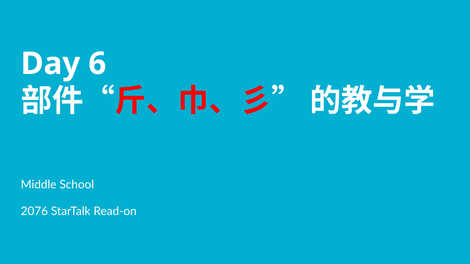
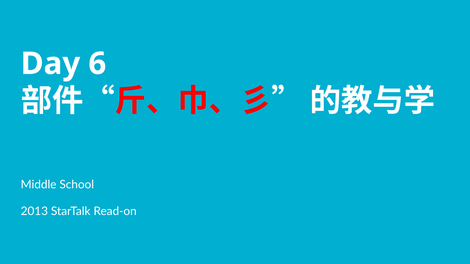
2076: 2076 -> 2013 (34, 212)
